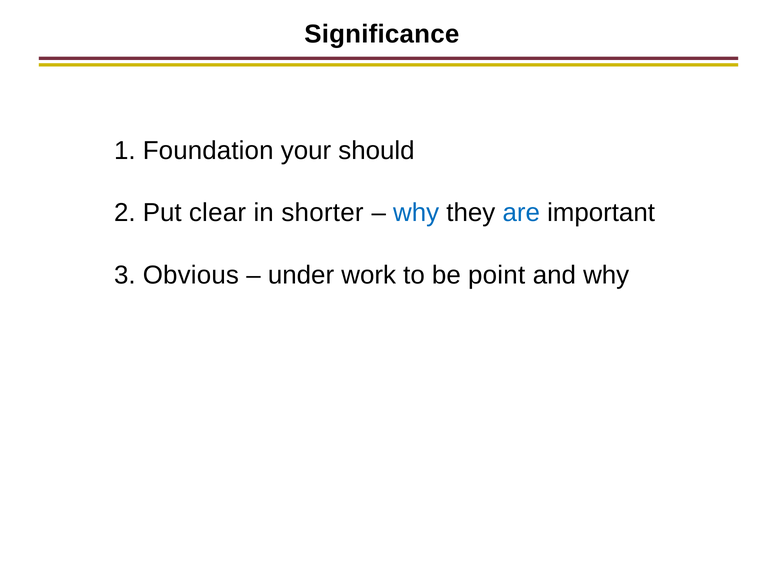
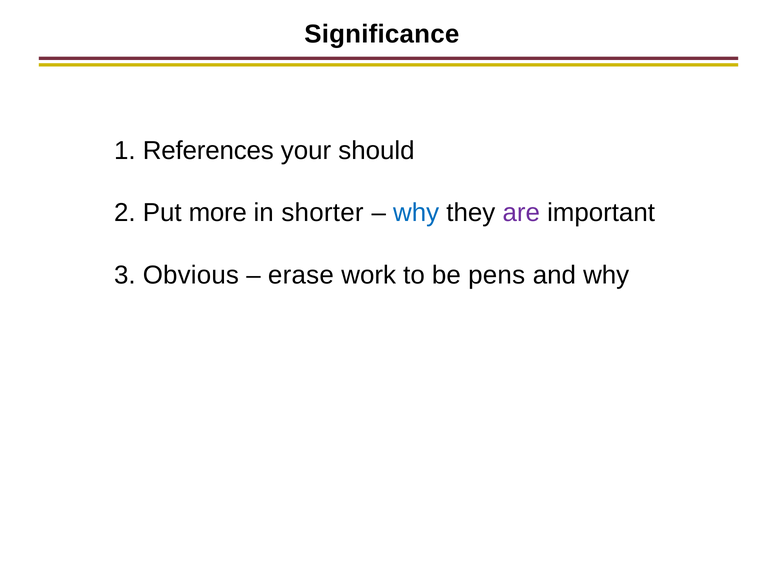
Foundation: Foundation -> References (208, 151)
clear: clear -> more (218, 213)
are colour: blue -> purple (521, 213)
under: under -> erase (301, 275)
point: point -> pens (497, 275)
